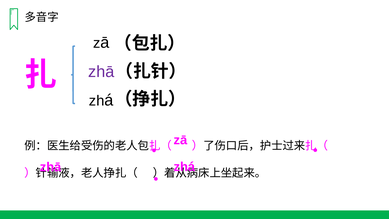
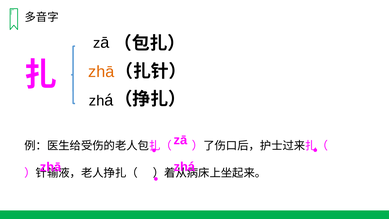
zhā colour: purple -> orange (101, 72)
